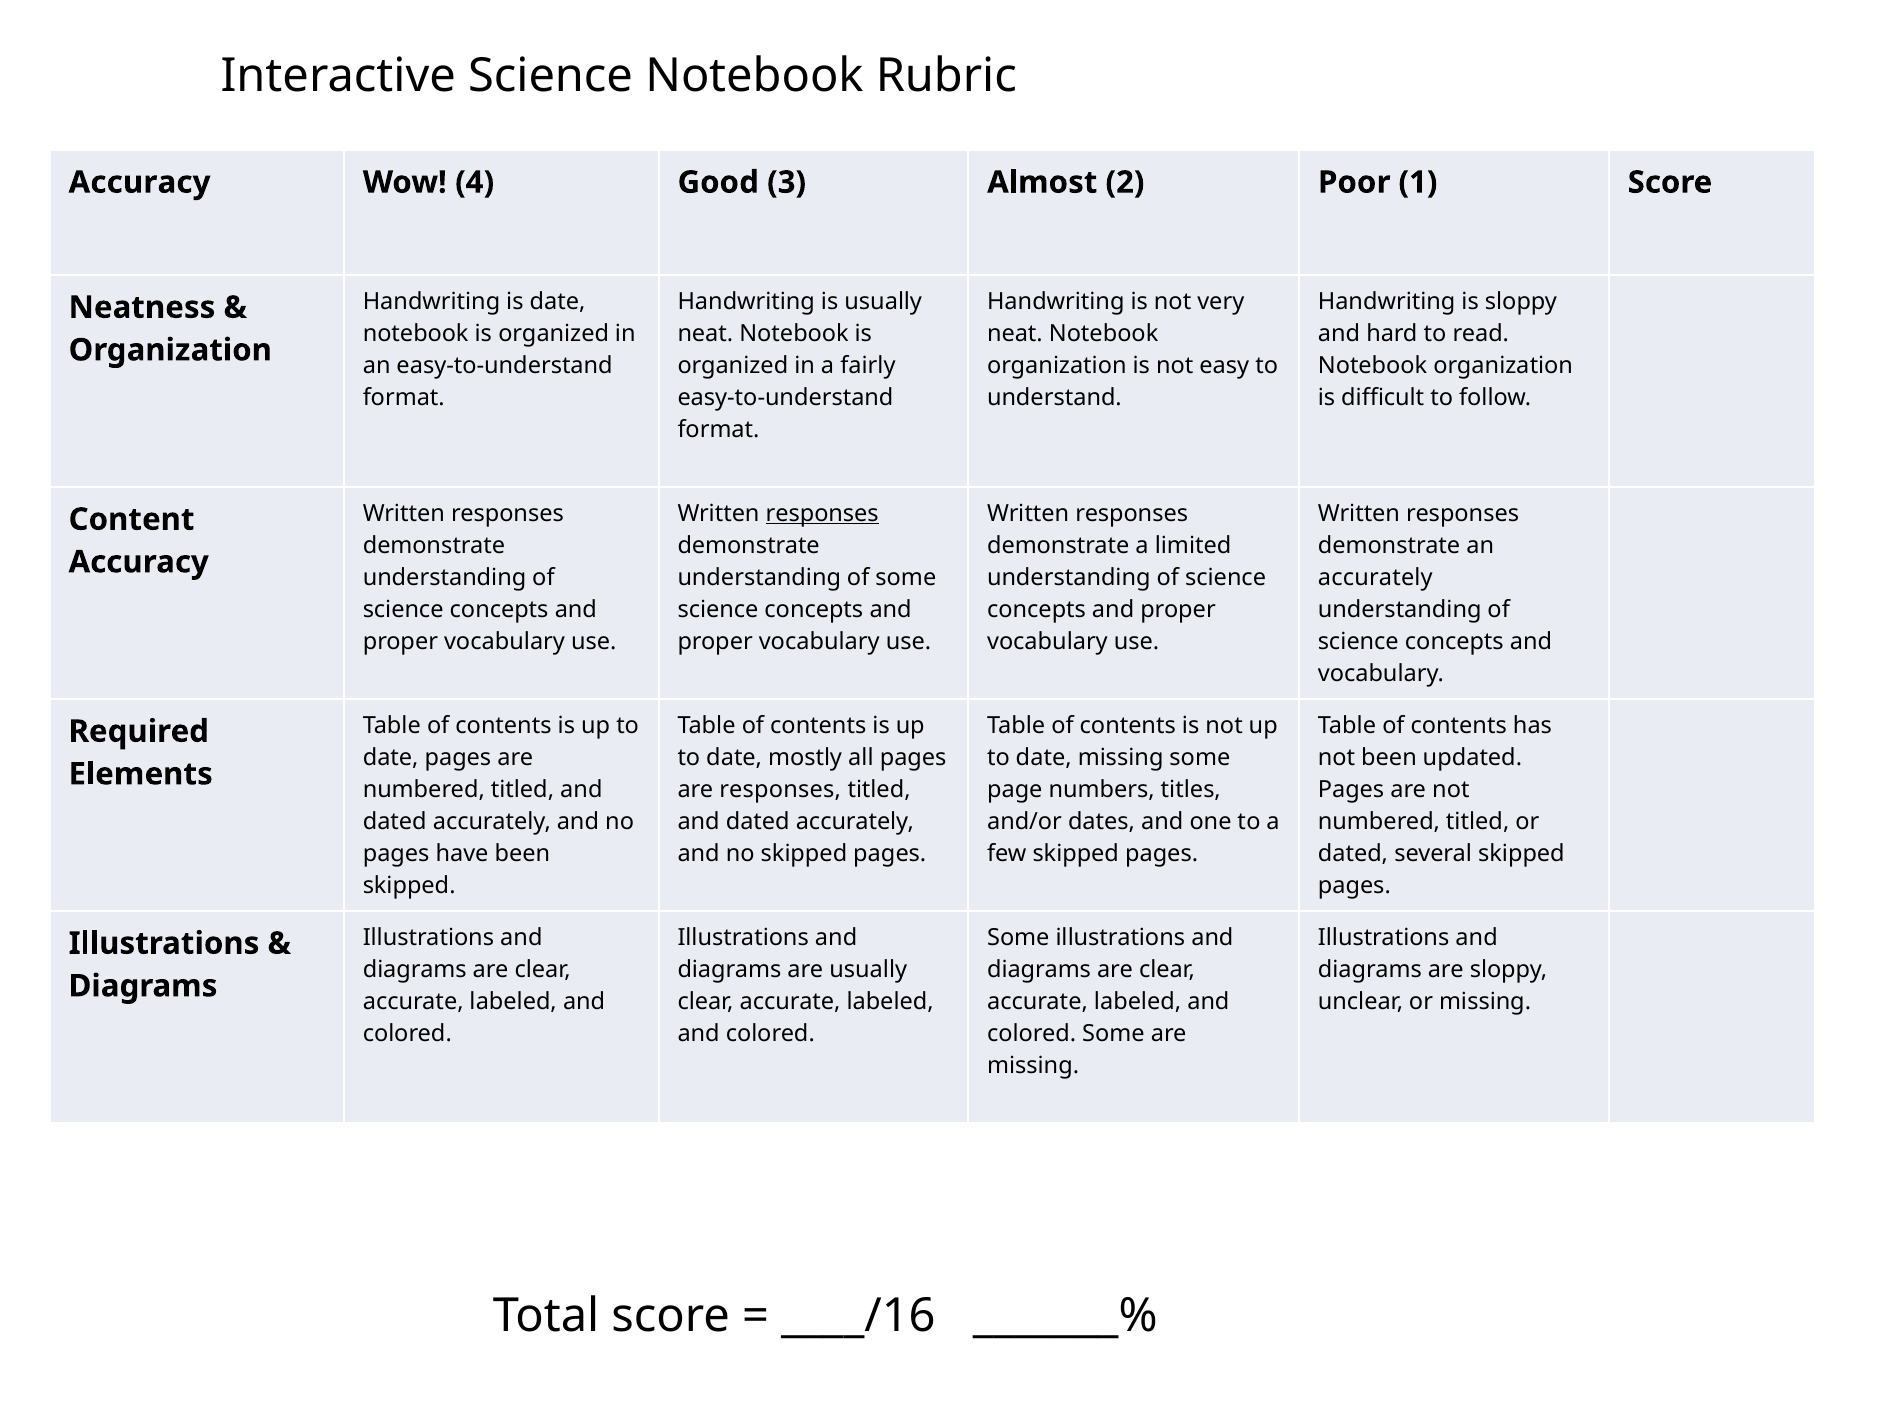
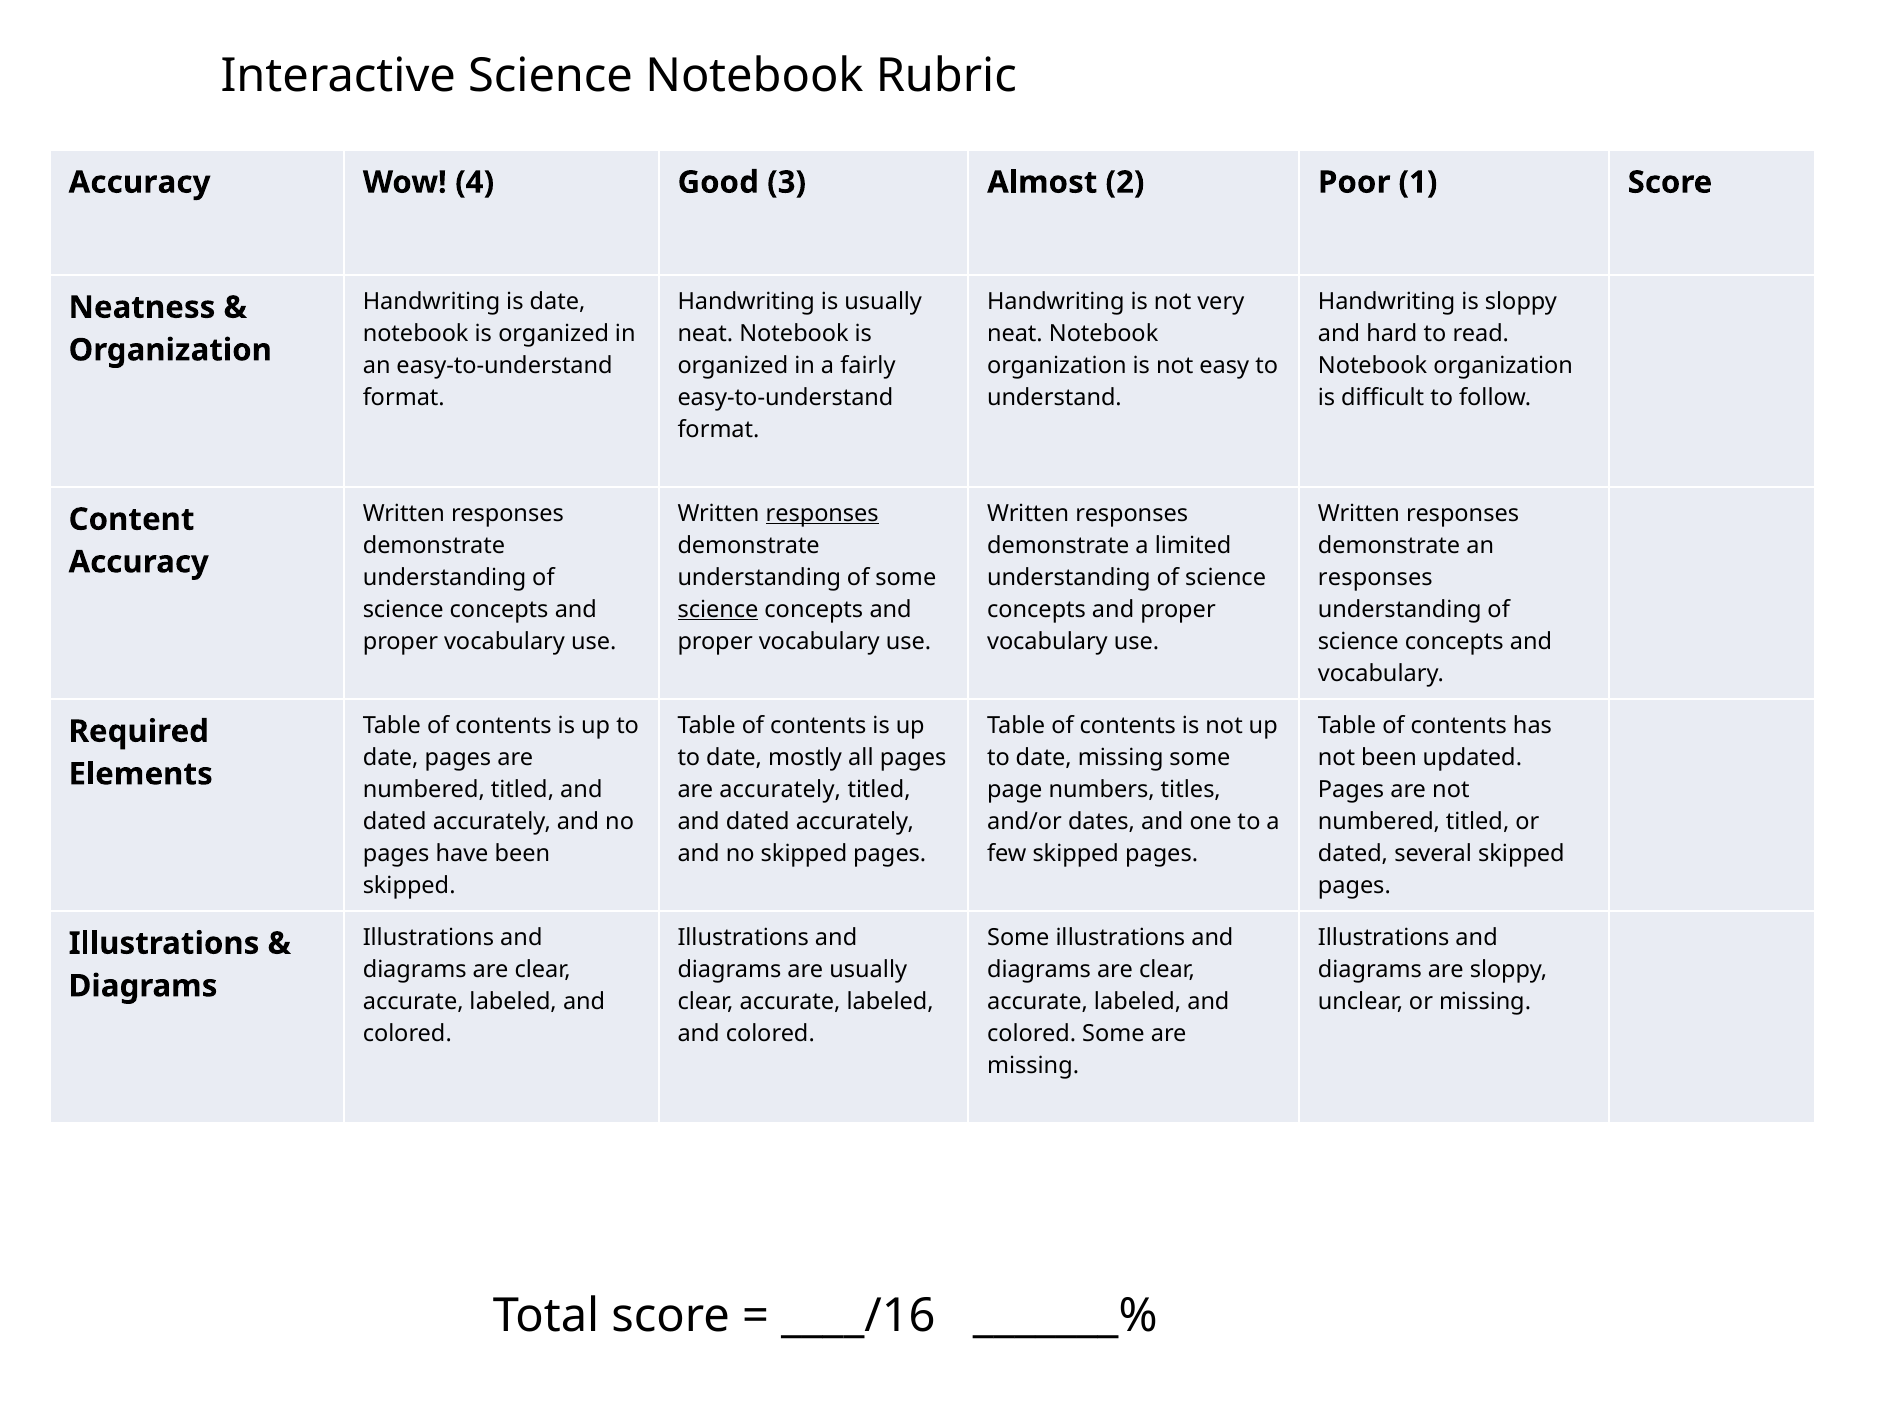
accurately: accurately -> responses (1375, 578)
science underline: none -> present (718, 610)
are responses: responses -> accurately (780, 790)
